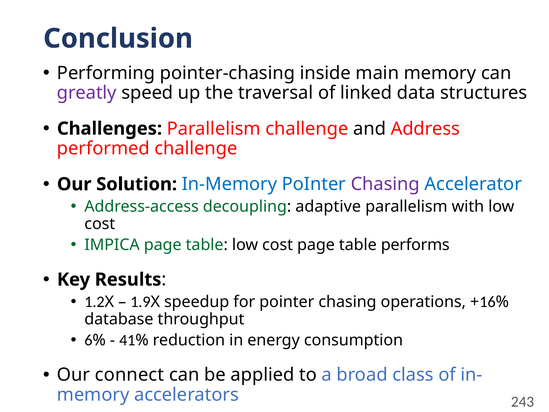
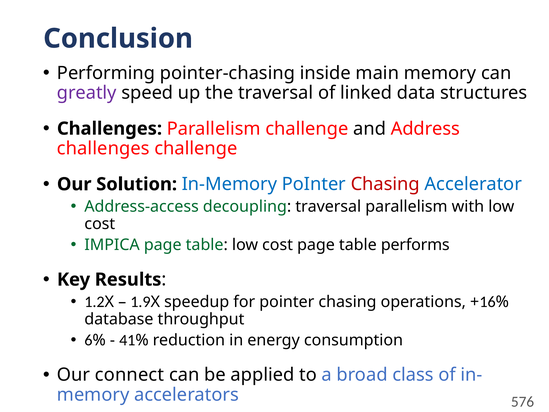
performed: performed -> challenges (103, 148)
Chasing colour: purple -> red (385, 184)
decoupling adaptive: adaptive -> traversal (328, 206)
243: 243 -> 576 (523, 401)
